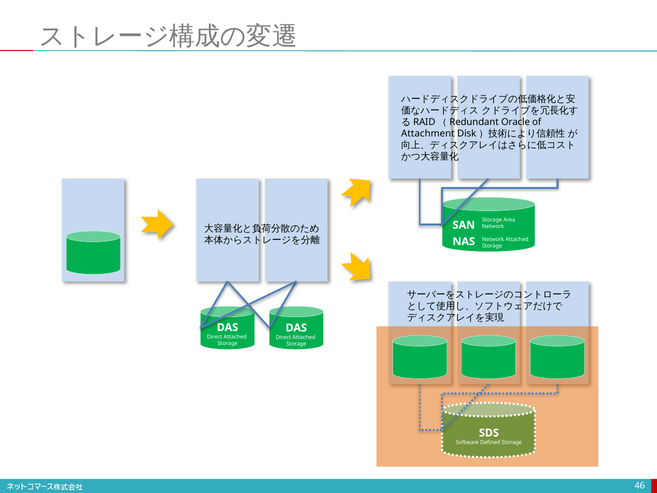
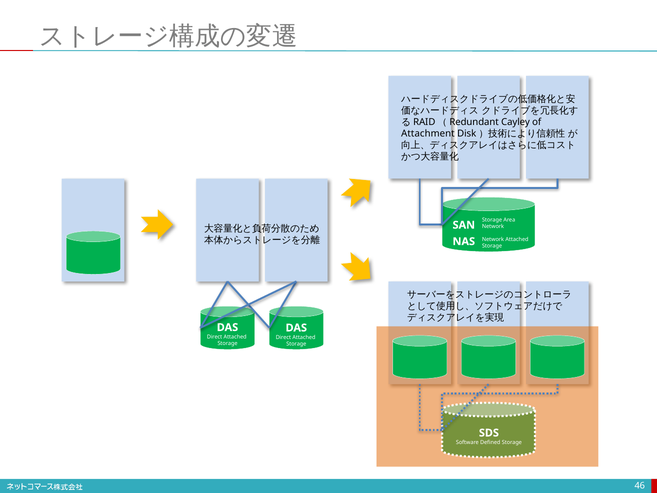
Oracle: Oracle -> Cayley (516, 122)
